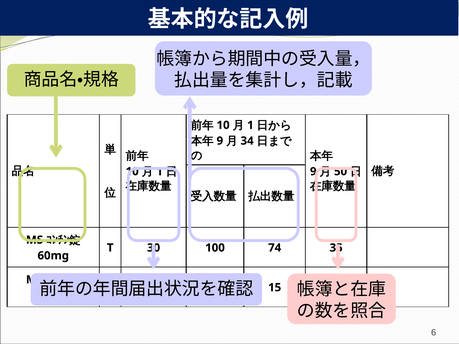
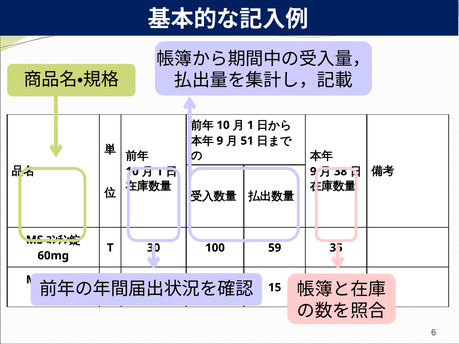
34: 34 -> 51 (247, 141)
50: 50 -> 38 (341, 172)
74: 74 -> 59 (275, 248)
